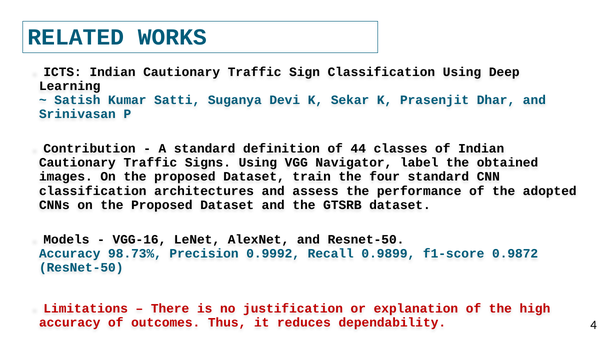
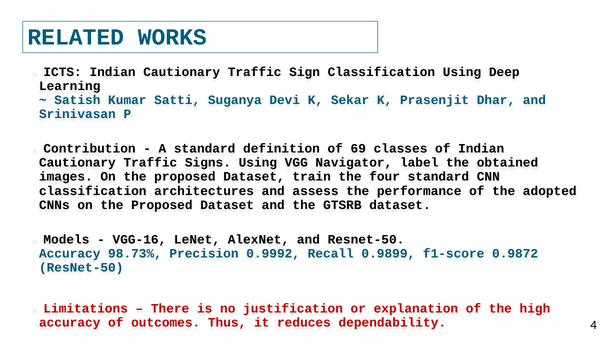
44: 44 -> 69 (358, 149)
